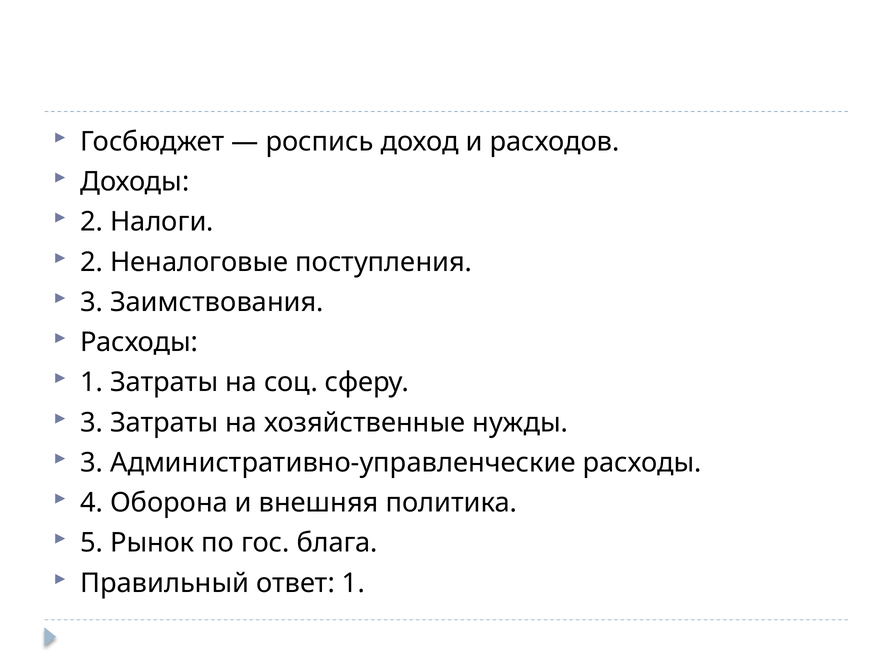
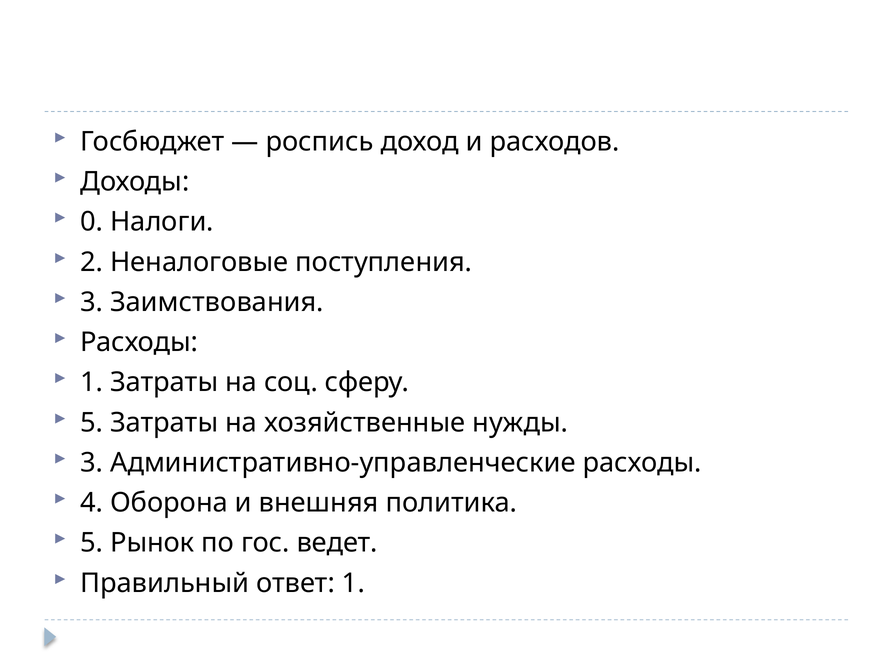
2: 2 -> 0 (92, 222)
3: 3 -> 5 (92, 423)
блага: блага -> ведет (337, 544)
